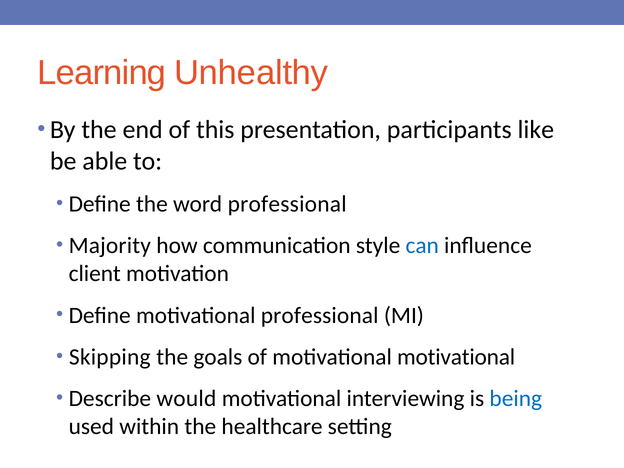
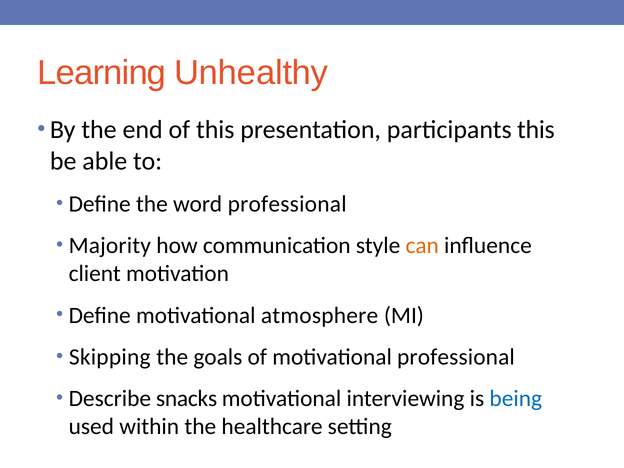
participants like: like -> this (536, 130)
can colour: blue -> orange (422, 246)
motivational professional: professional -> atmosphere (320, 315)
motivational motivational: motivational -> professional (456, 357)
would: would -> snacks (187, 399)
